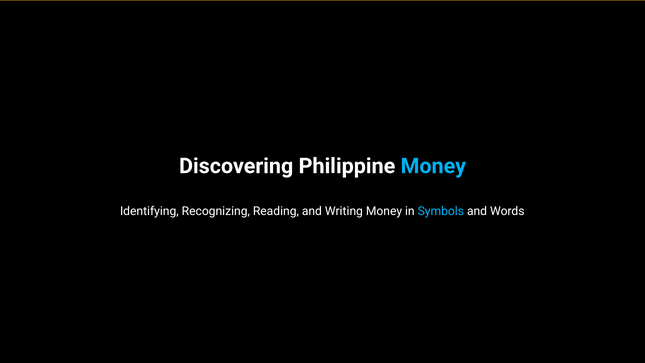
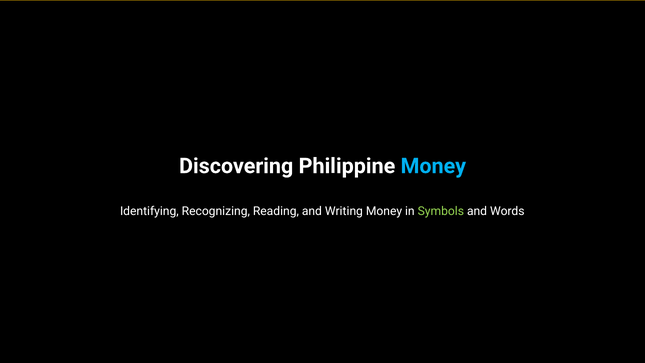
Symbols colour: light blue -> light green (441, 211)
